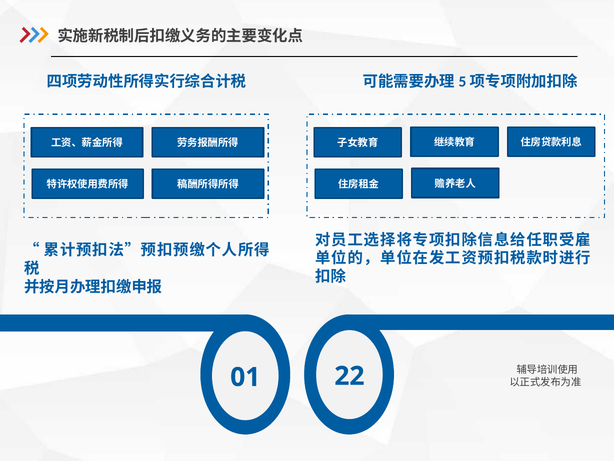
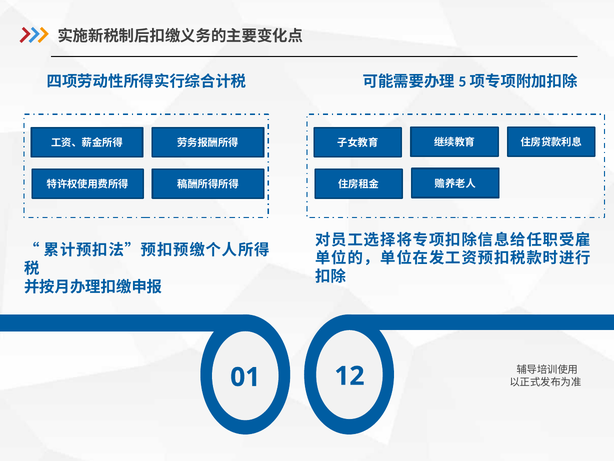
22: 22 -> 12 (349, 376)
